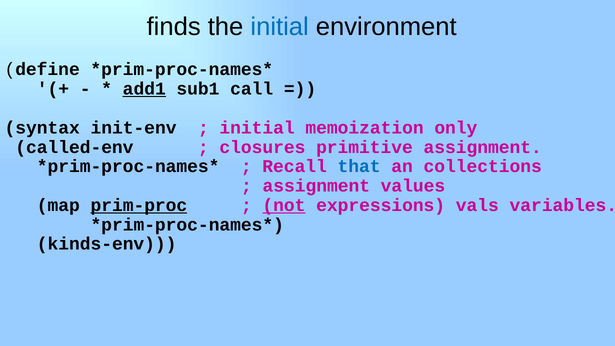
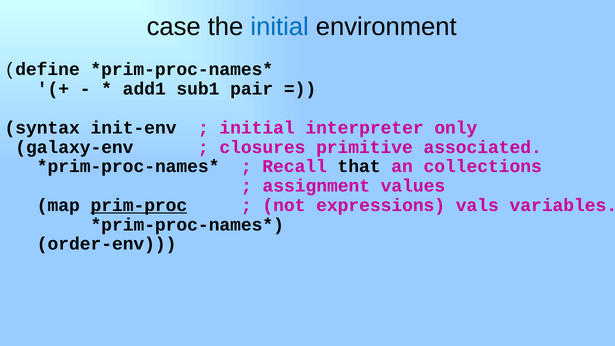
finds: finds -> case (174, 27)
add1 underline: present -> none (144, 89)
call: call -> pair (252, 89)
memoization: memoization -> interpreter (365, 128)
called-env: called-env -> galaxy-env (74, 147)
primitive assignment: assignment -> associated (483, 147)
that colour: blue -> black (359, 166)
not underline: present -> none (284, 205)
kinds-env: kinds-env -> order-env (107, 244)
